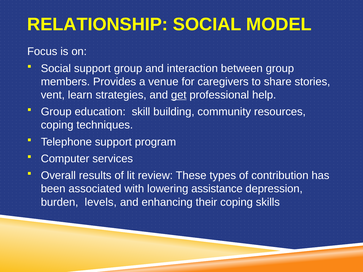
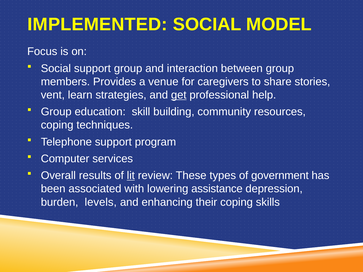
RELATIONSHIP: RELATIONSHIP -> IMPLEMENTED (98, 24)
lit underline: none -> present (131, 176)
contribution: contribution -> government (280, 176)
